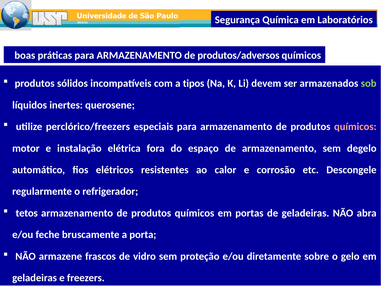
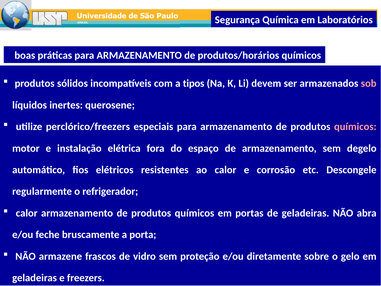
produtos/adversos: produtos/adversos -> produtos/horários (238, 55)
sob colour: light green -> pink (369, 83)
tetos: tetos -> calor (27, 213)
